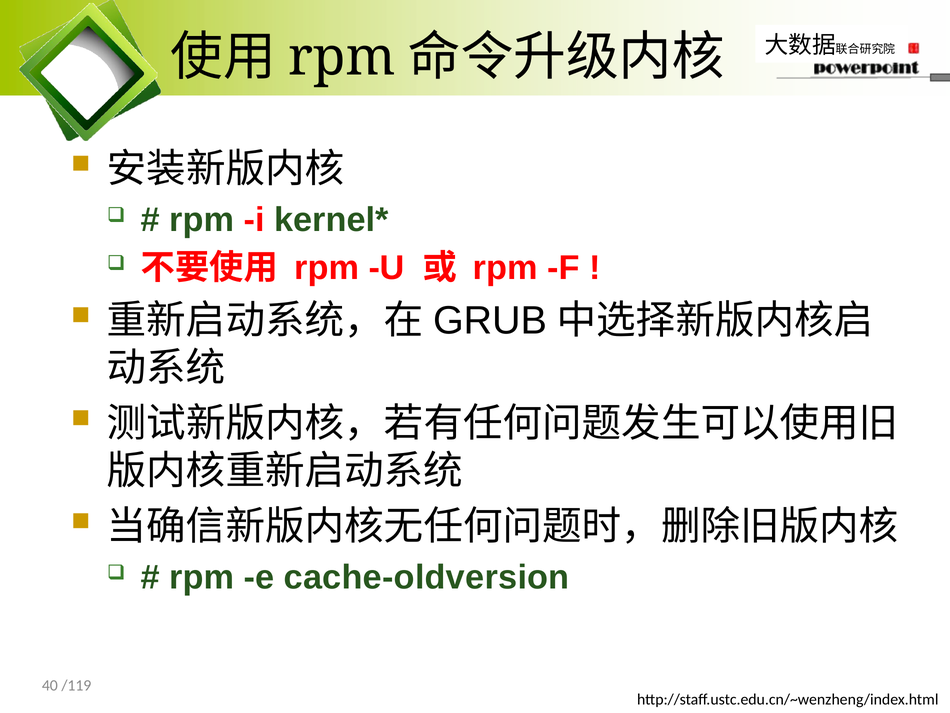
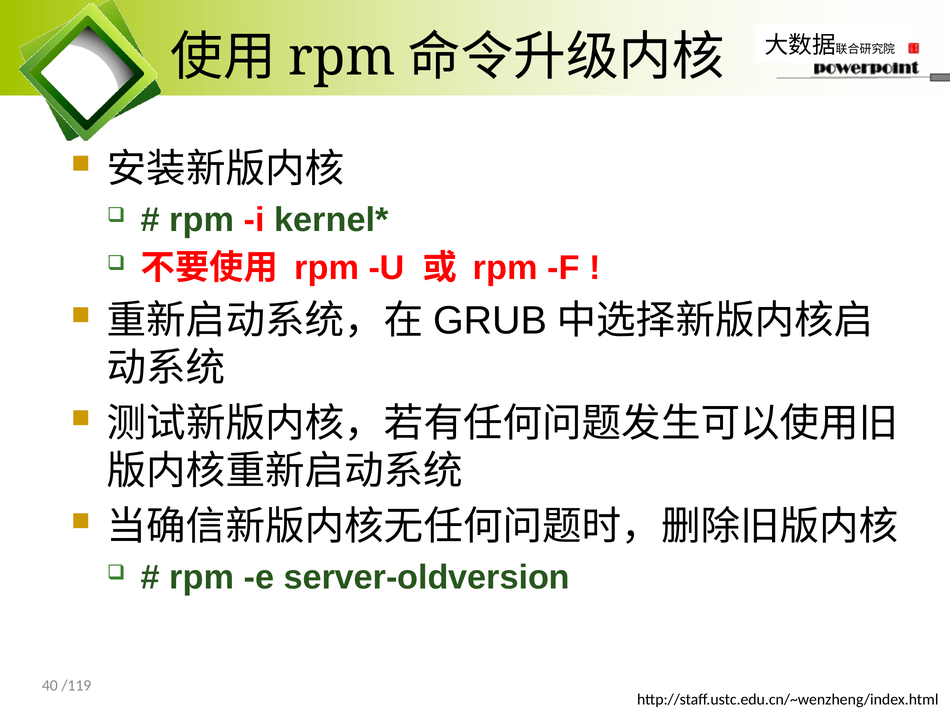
cache-oldversion: cache-oldversion -> server-oldversion (427, 577)
